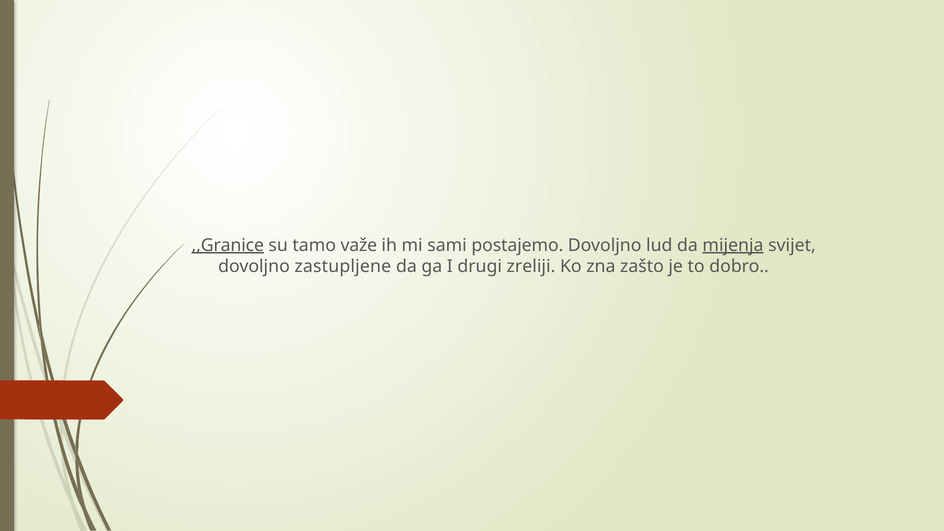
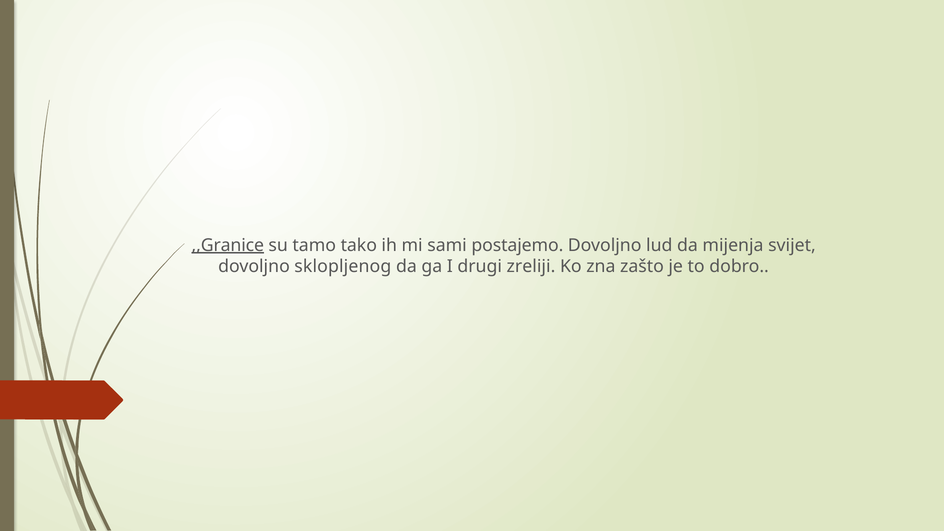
važe: važe -> tako (359, 245)
mijenja underline: present -> none (733, 245)
zastupljene: zastupljene -> sklopljenog (343, 266)
